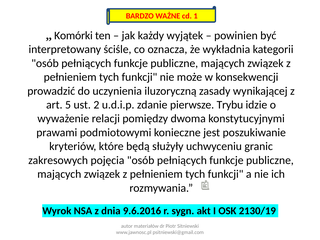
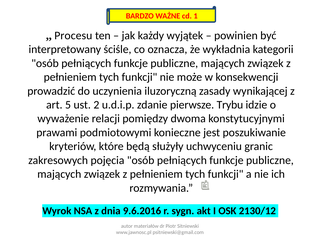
Komórki: Komórki -> Procesu (73, 36)
2130/19: 2130/19 -> 2130/12 (257, 211)
